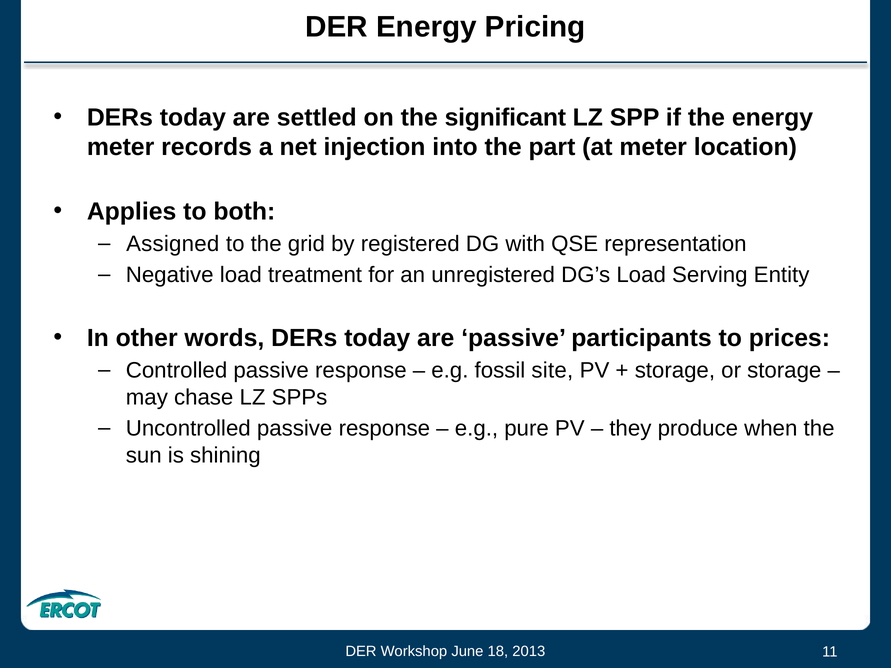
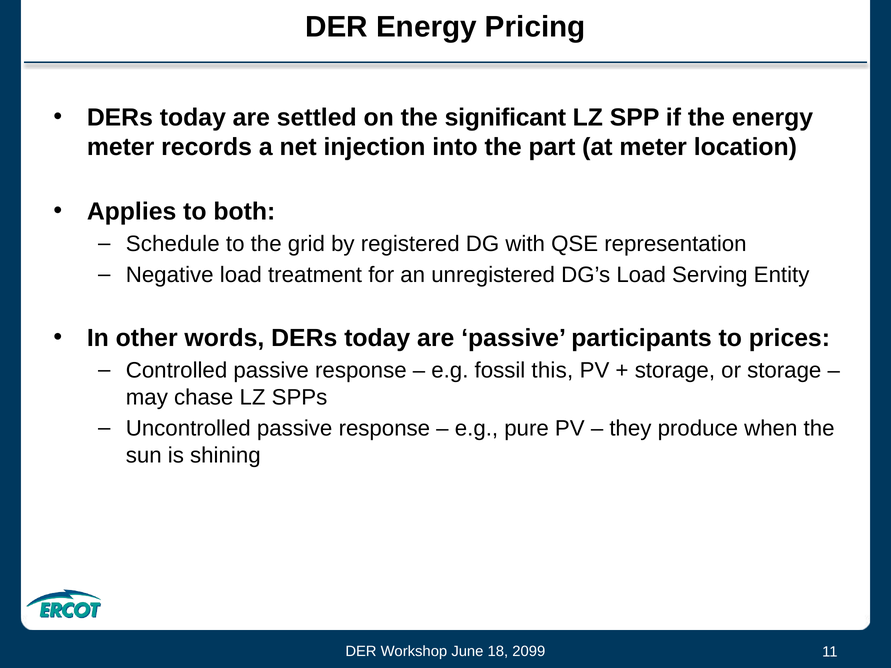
Assigned: Assigned -> Schedule (173, 244)
site: site -> this (552, 371)
2013: 2013 -> 2099 (529, 651)
